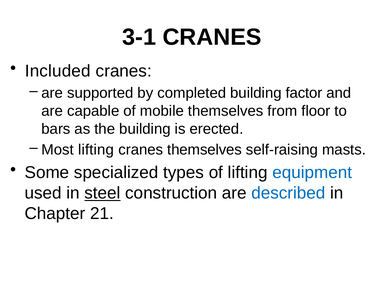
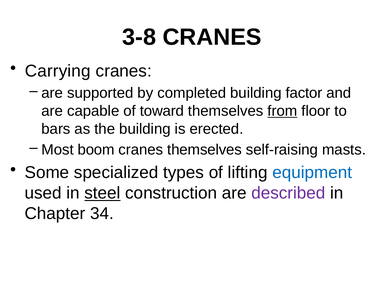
3-1: 3-1 -> 3-8 (139, 37)
Included: Included -> Carrying (58, 71)
mobile: mobile -> toward (162, 111)
from underline: none -> present (282, 111)
Most lifting: lifting -> boom (96, 150)
described colour: blue -> purple (288, 193)
21: 21 -> 34 (102, 214)
